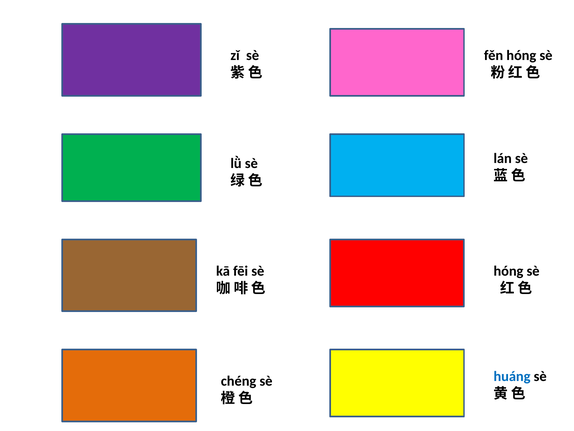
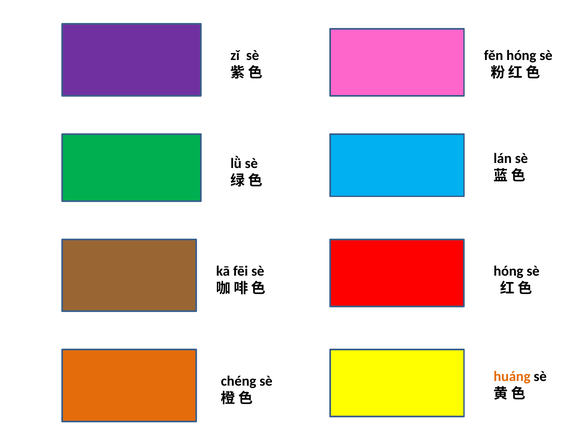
huáng colour: blue -> orange (512, 376)
